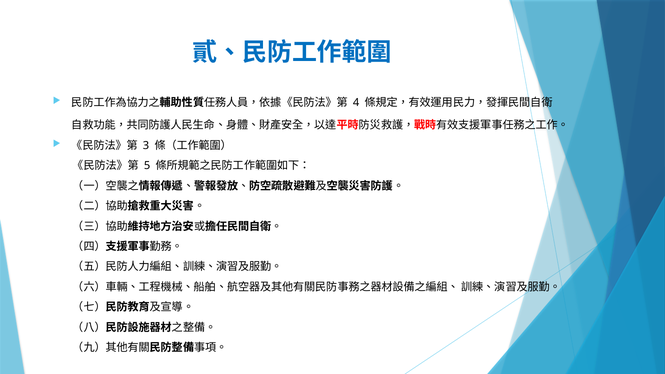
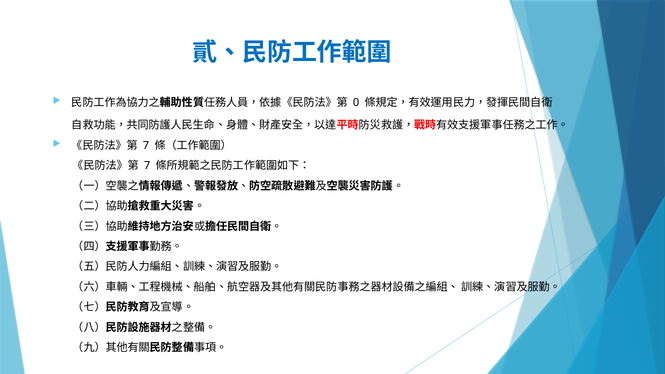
4: 4 -> 0 (356, 103)
3: 3 -> 7 (146, 145)
5: 5 -> 7 (147, 166)
